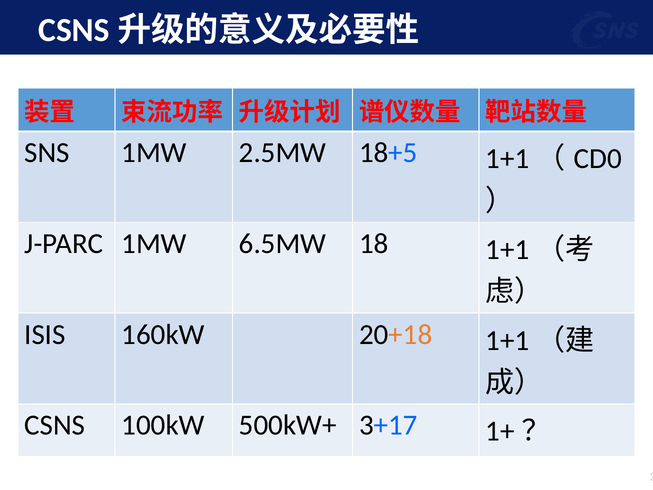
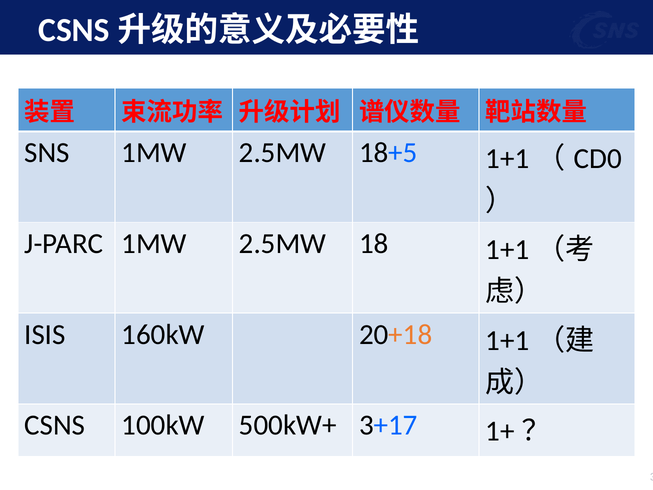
J-PARC 1MW 6.5MW: 6.5MW -> 2.5MW (283, 243)
